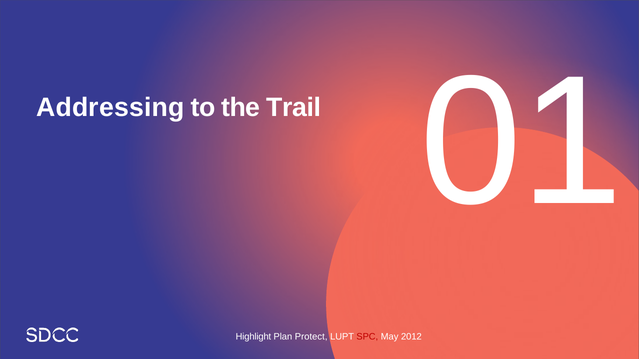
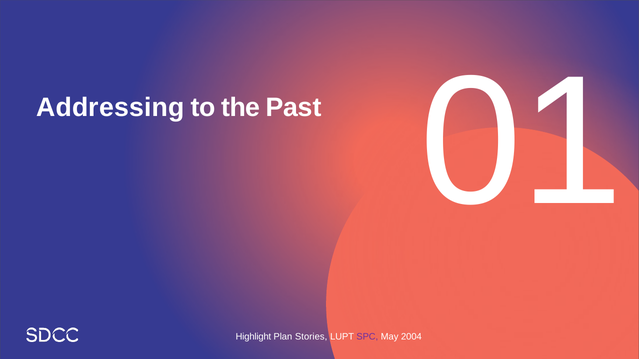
Trail: Trail -> Past (294, 107)
Protect: Protect -> Stories (311, 337)
SPC colour: red -> purple (367, 337)
2012: 2012 -> 2004 (411, 337)
